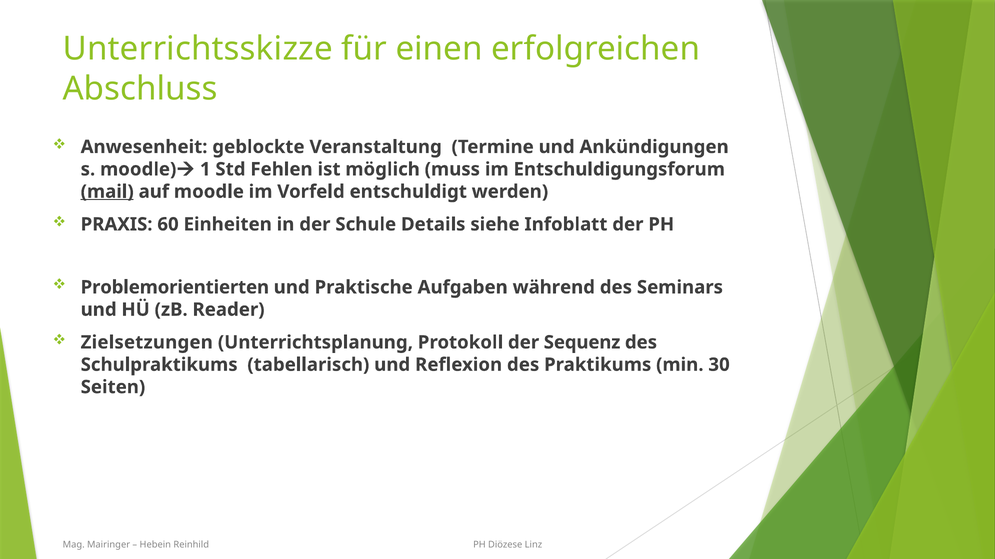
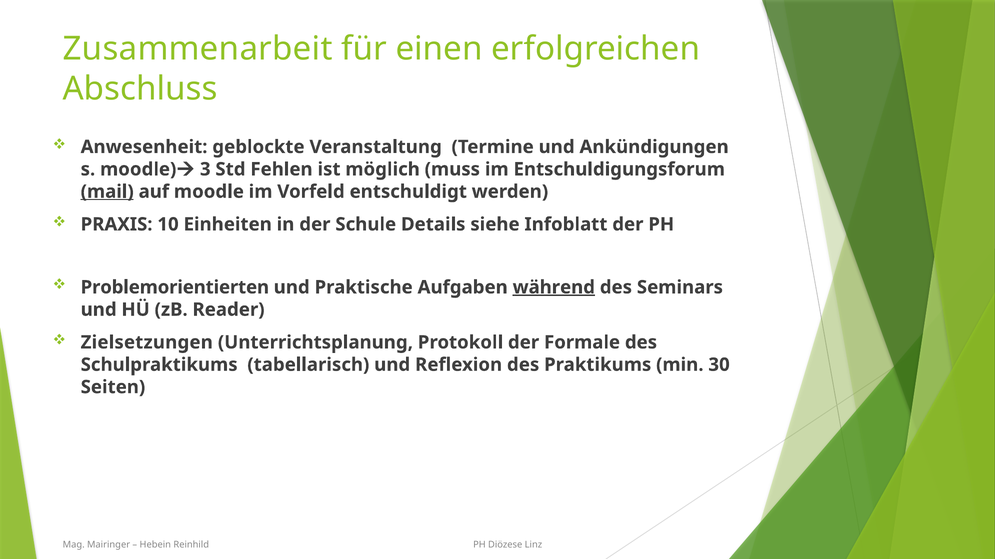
Unterrichtsskizze: Unterrichtsskizze -> Zusammenarbeit (198, 49)
1: 1 -> 3 (205, 169)
60: 60 -> 10 (168, 225)
während underline: none -> present (554, 288)
Sequenz: Sequenz -> Formale (582, 343)
